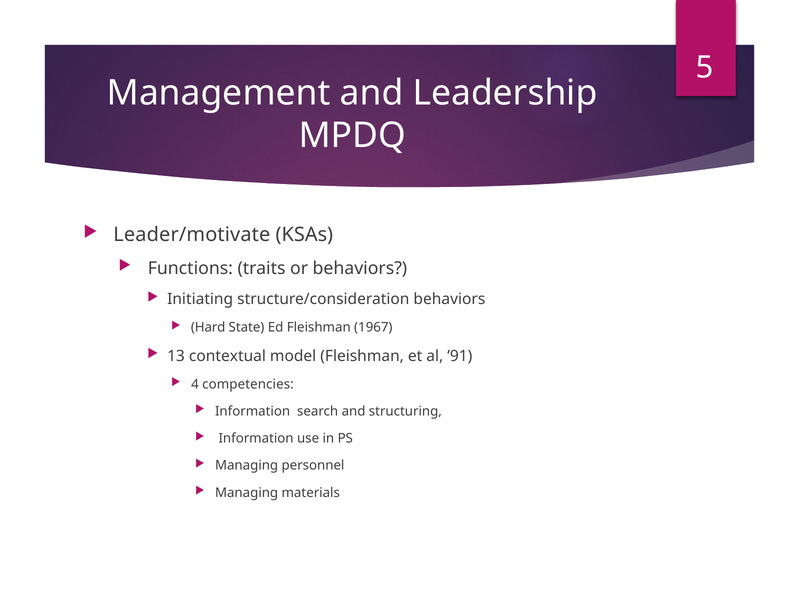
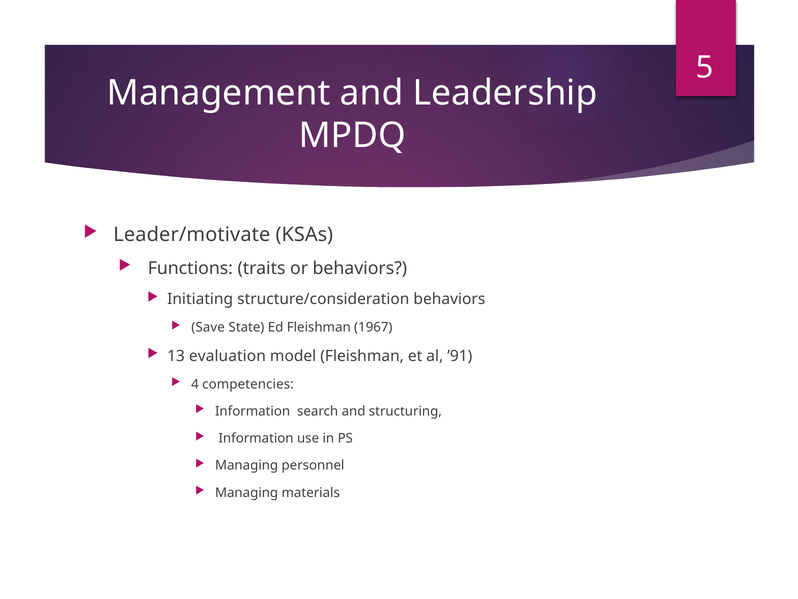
Hard: Hard -> Save (208, 327)
contextual: contextual -> evaluation (227, 356)
